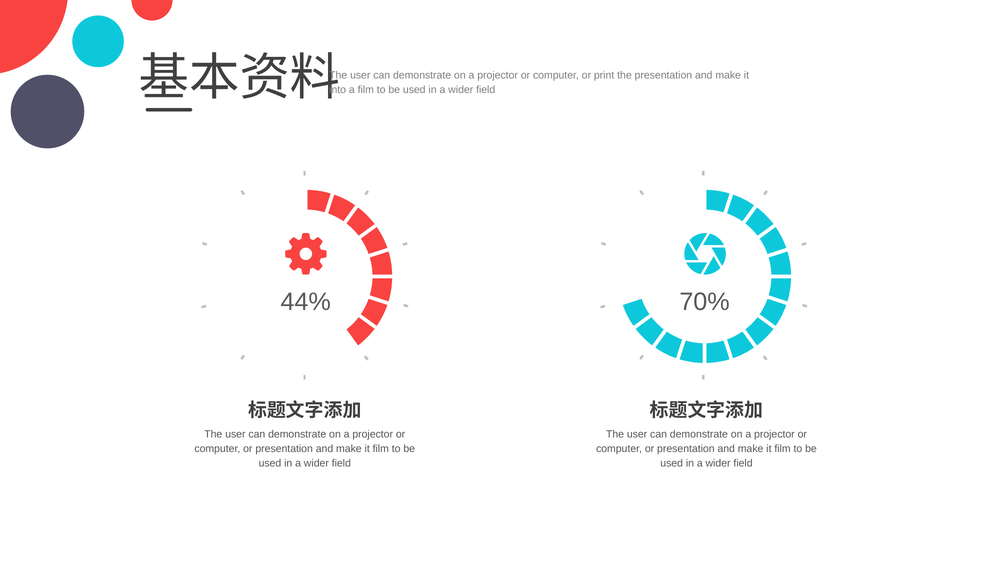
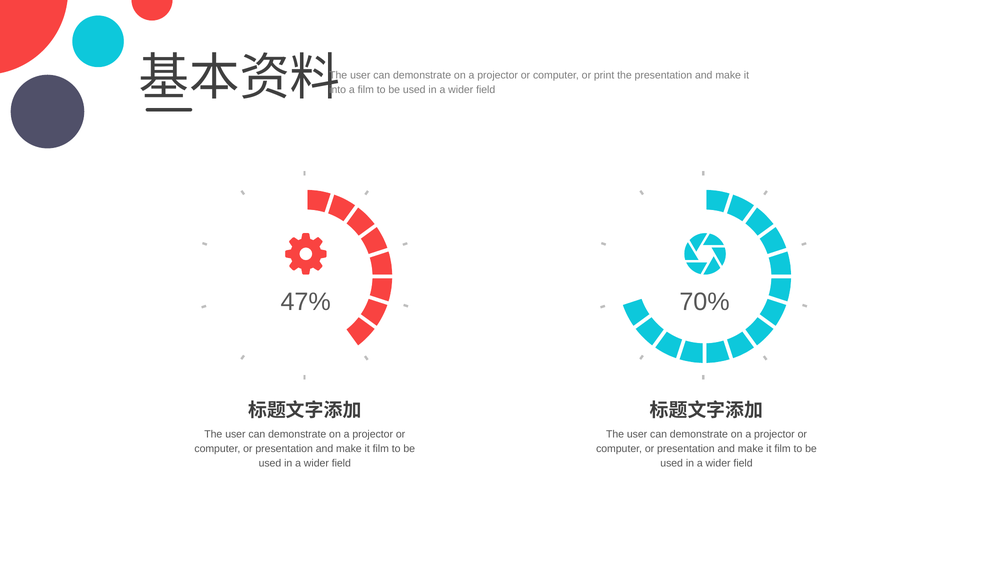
44%: 44% -> 47% (306, 301)
